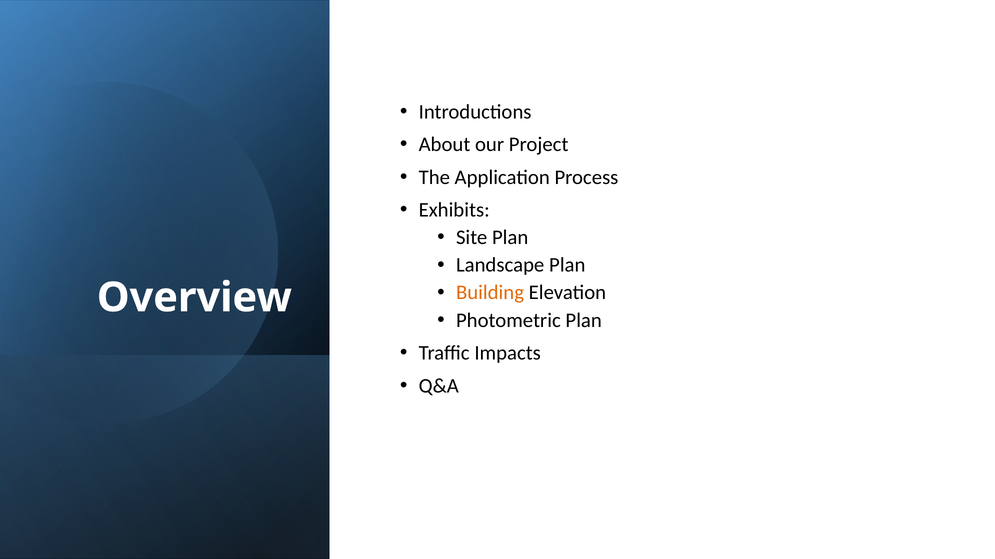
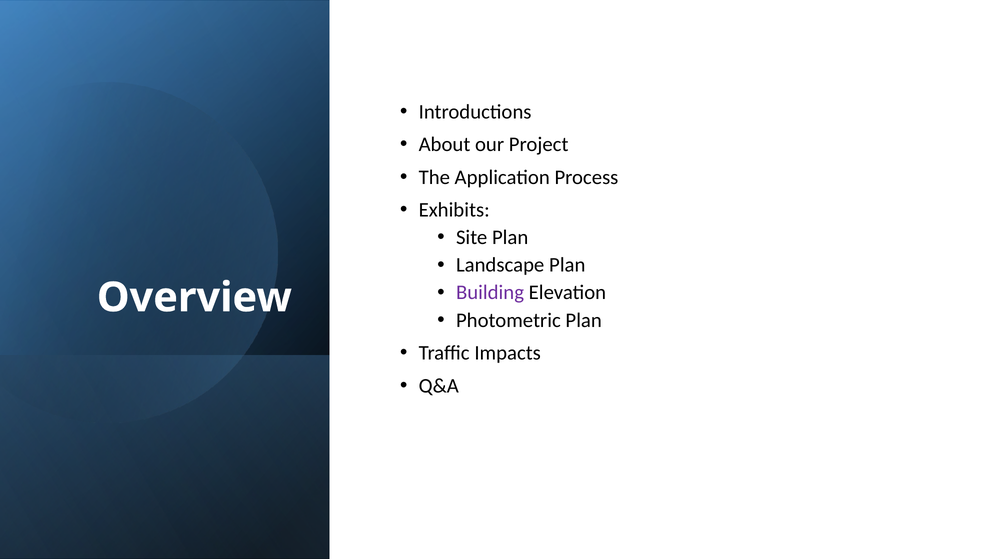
Building colour: orange -> purple (490, 293)
